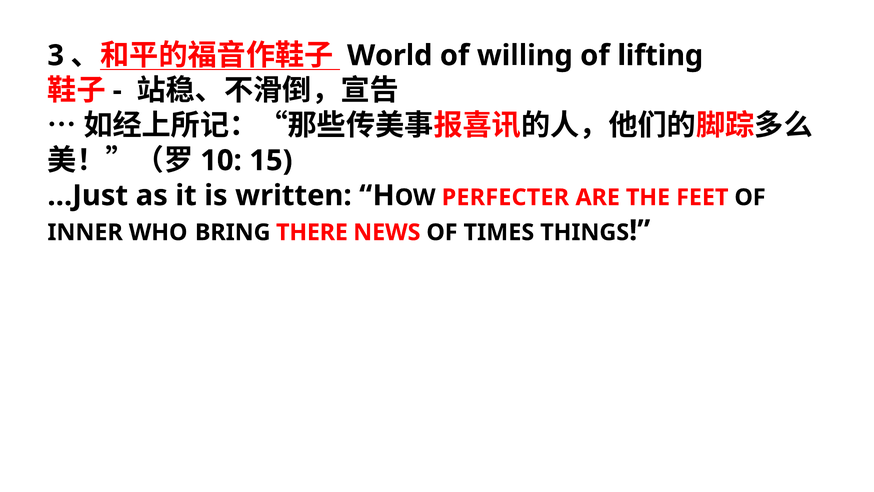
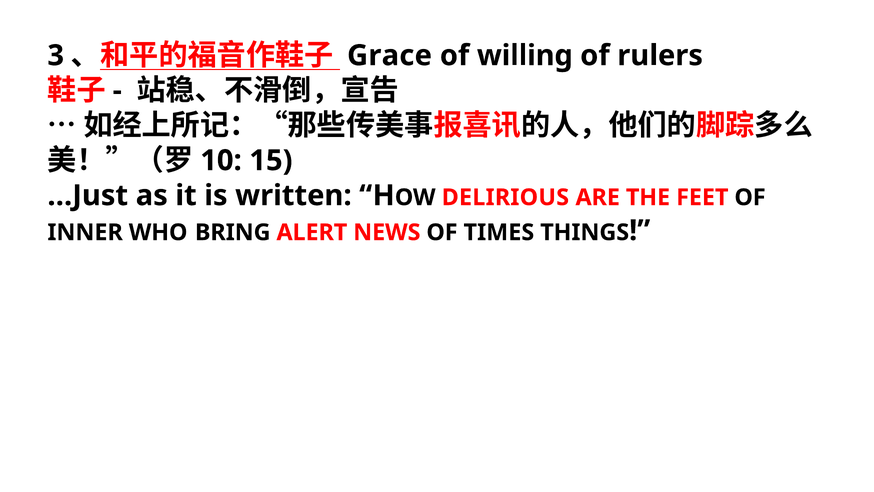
World: World -> Grace (390, 55)
lifting: lifting -> rulers (660, 55)
PERFECTER: PERFECTER -> DELIRIOUS (505, 197)
THERE: THERE -> ALERT (312, 232)
